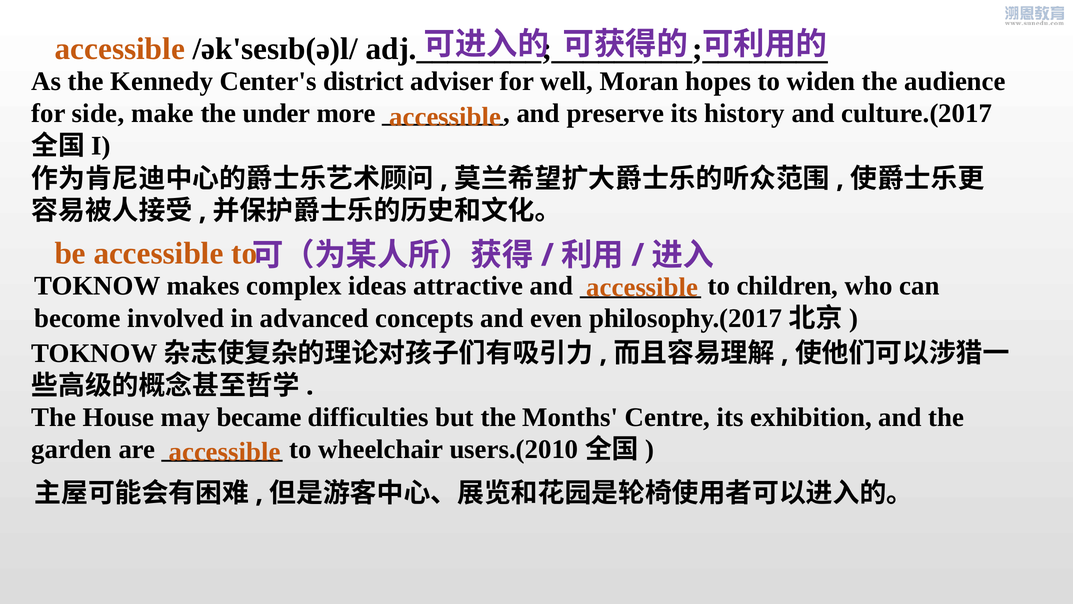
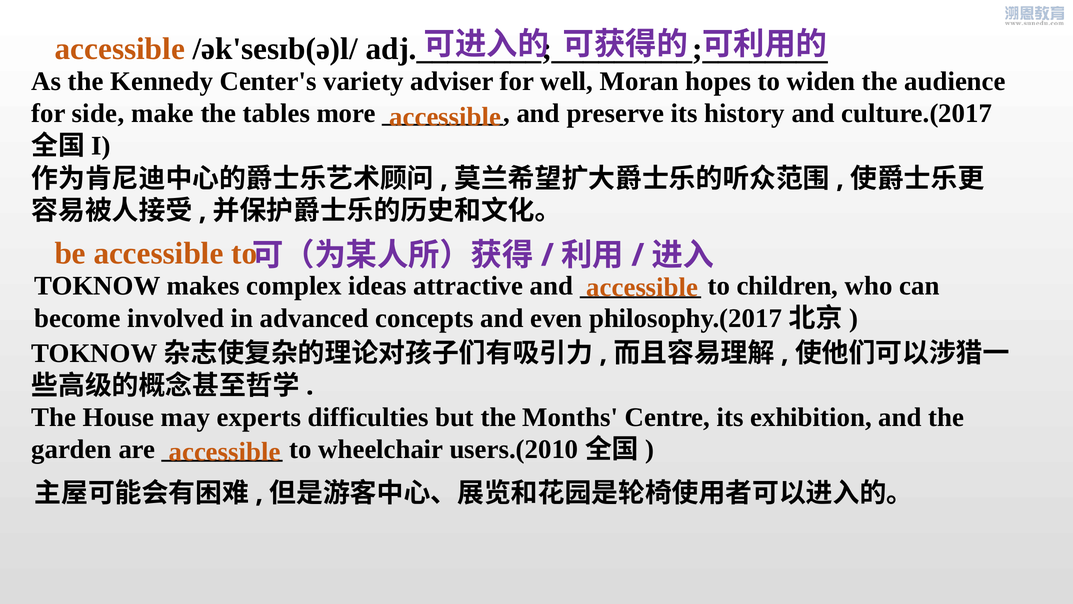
district: district -> variety (363, 81)
under: under -> tables (276, 113)
became: became -> experts (259, 417)
